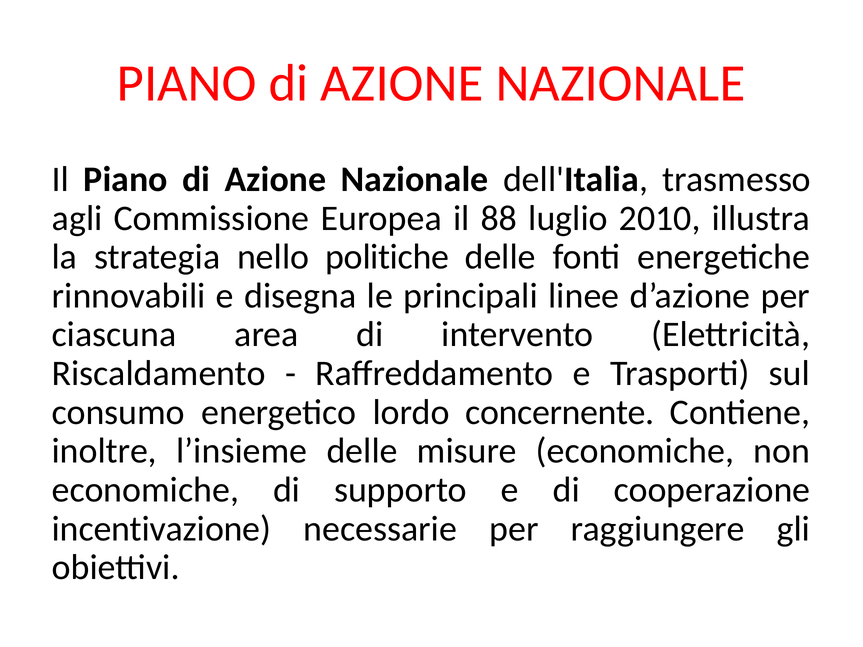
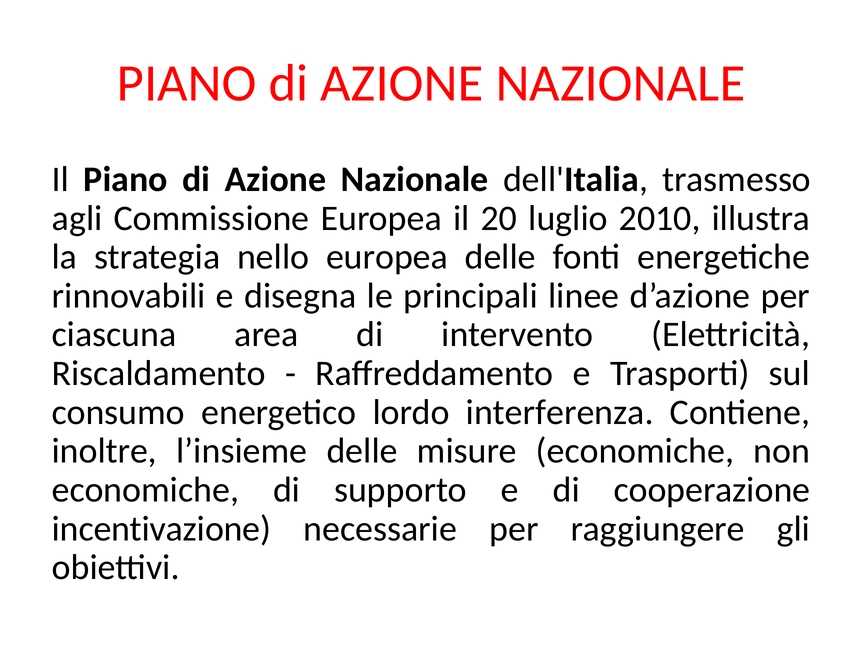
88: 88 -> 20 (499, 218)
nello politiche: politiche -> europea (387, 257)
concernente: concernente -> interferenza (560, 412)
